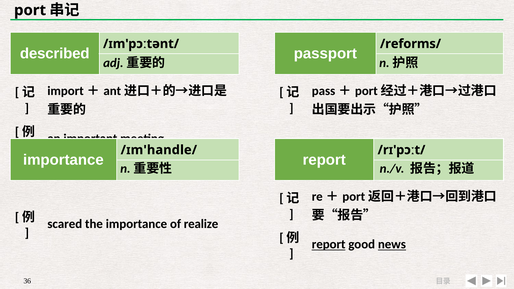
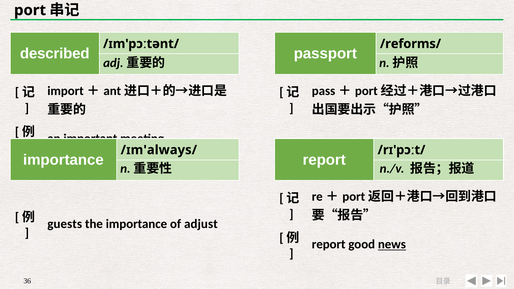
/ɪm'handle/: /ɪm'handle/ -> /ɪm'always/ (159, 150)
scared: scared -> guests (65, 224)
realize: realize -> adjust (201, 224)
report underline: present -> none (329, 245)
